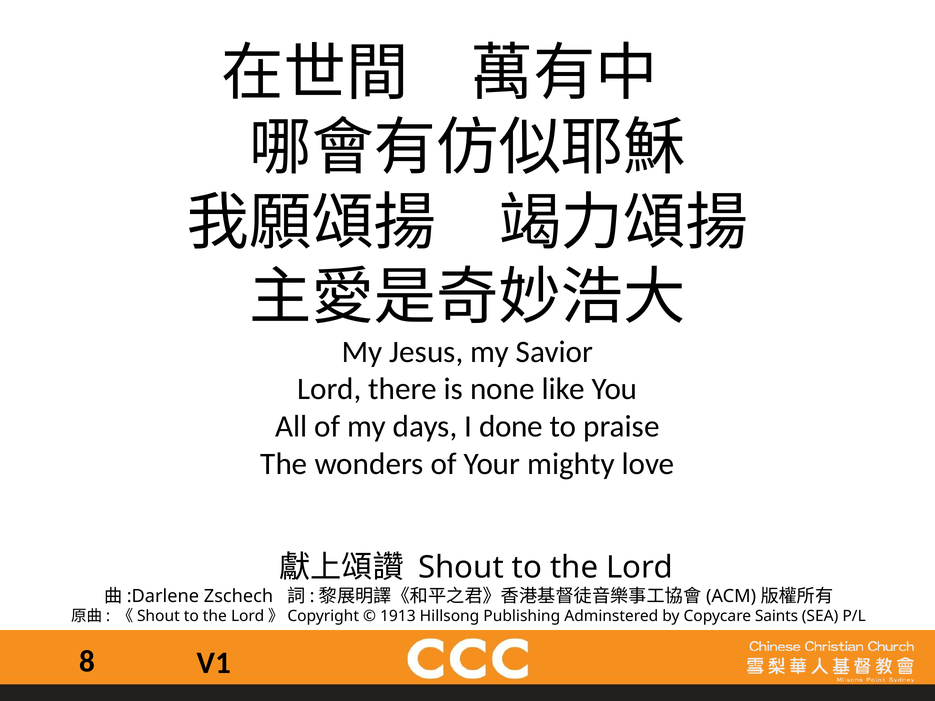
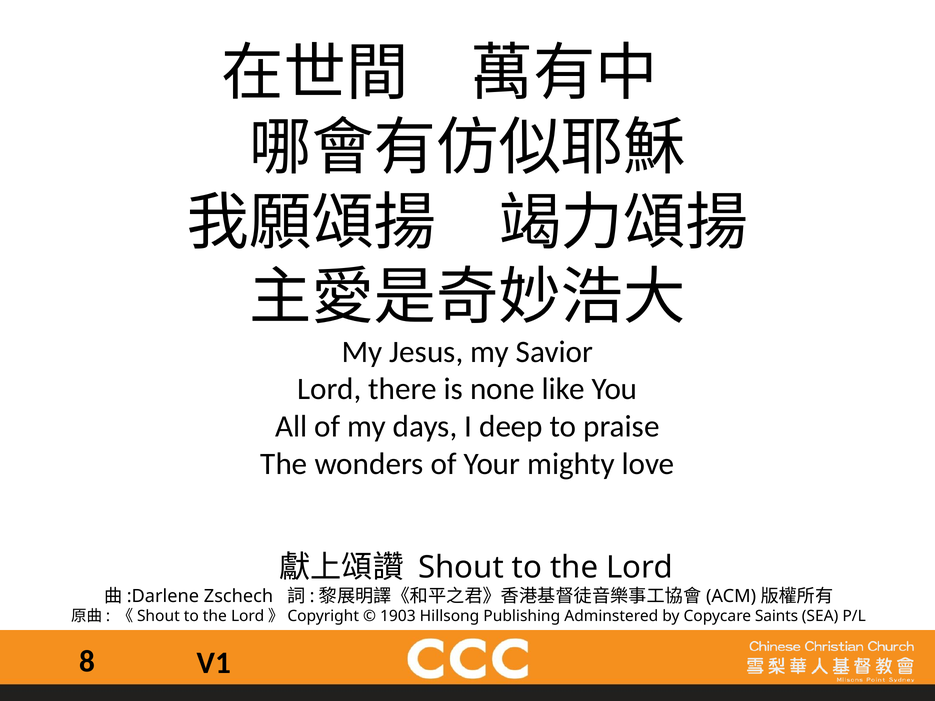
done: done -> deep (511, 427)
1913: 1913 -> 1903 (398, 616)
